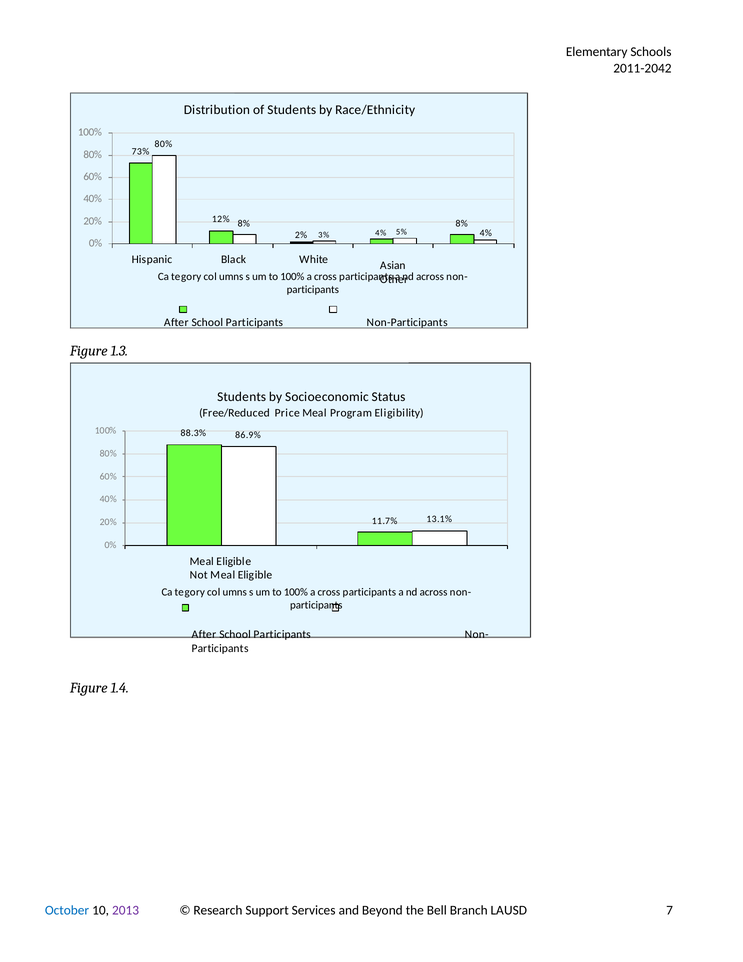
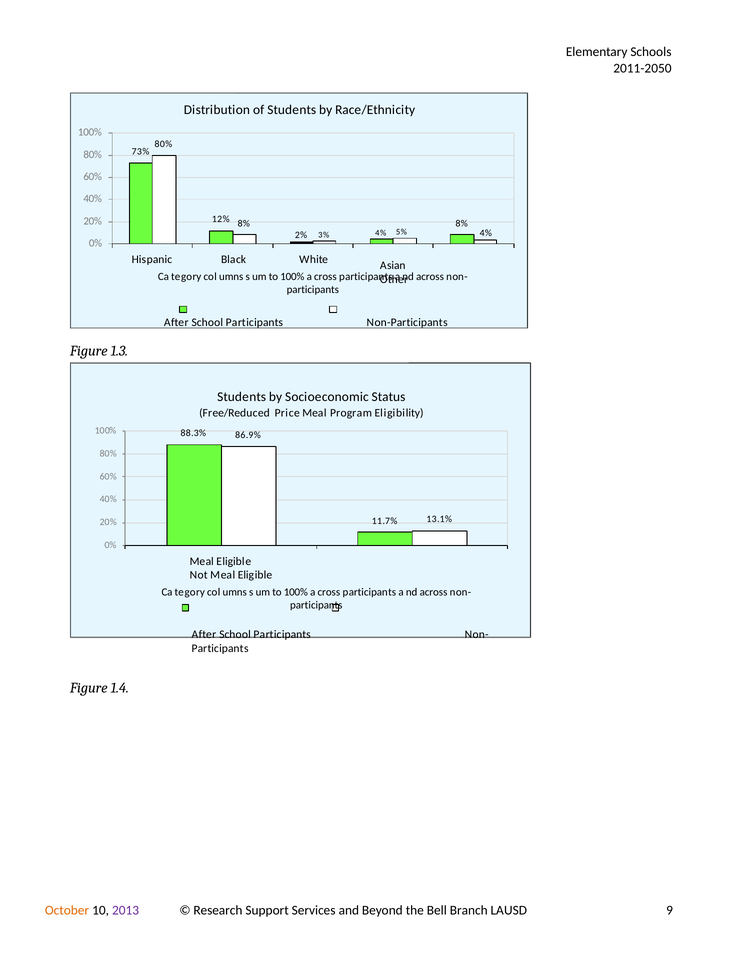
2011-2042: 2011-2042 -> 2011-2050 (642, 68)
October colour: blue -> orange (67, 910)
7: 7 -> 9 (670, 910)
